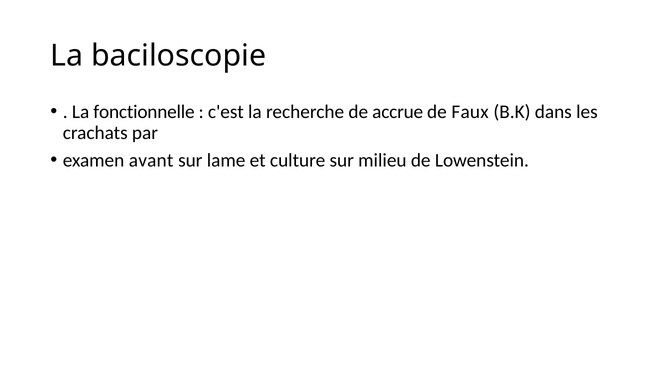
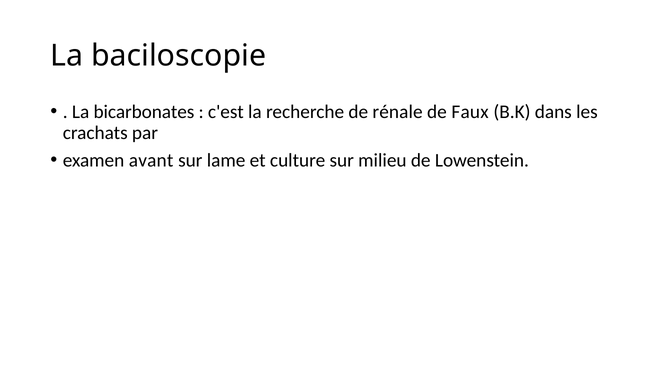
fonctionnelle: fonctionnelle -> bicarbonates (144, 112)
accrue: accrue -> rénale (398, 112)
